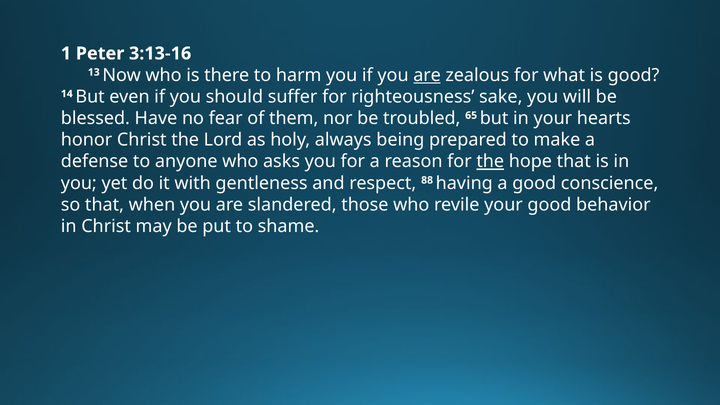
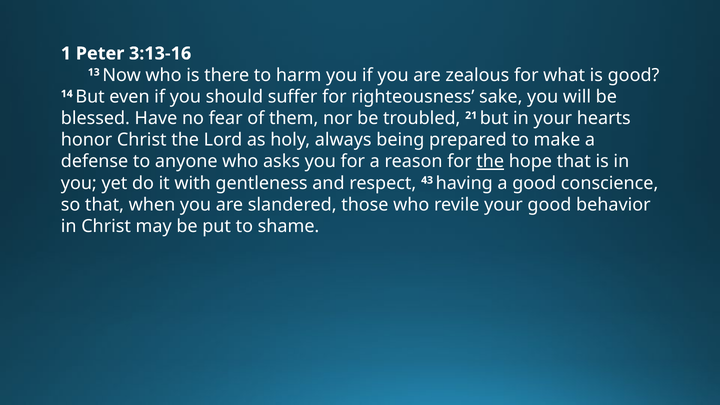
are underline: present -> none (427, 75)
65: 65 -> 21 (471, 115)
88: 88 -> 43 (427, 180)
